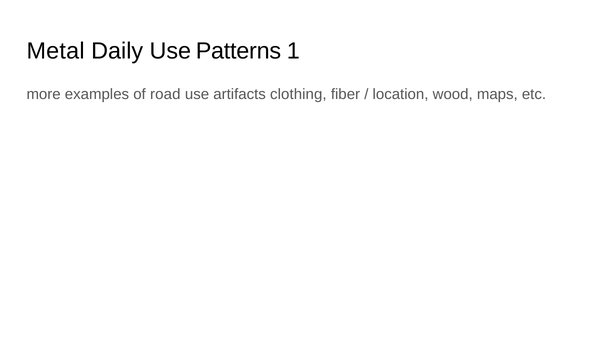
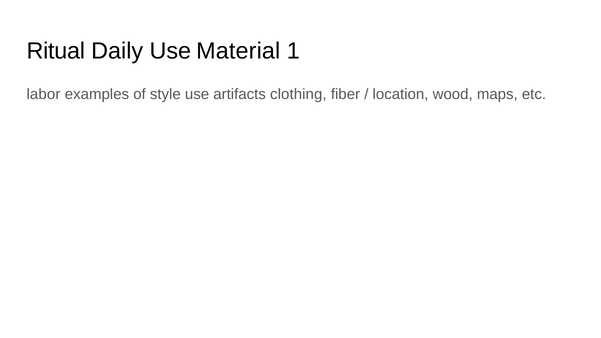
Metal: Metal -> Ritual (56, 51)
Patterns: Patterns -> Material (238, 51)
more: more -> labor (43, 95)
road: road -> style (165, 95)
